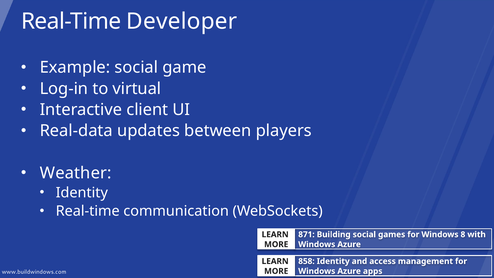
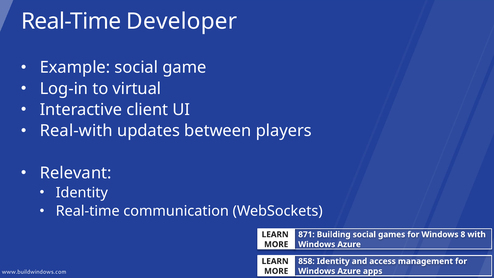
Real-data: Real-data -> Real-with (76, 131)
Weather: Weather -> Relevant (76, 173)
